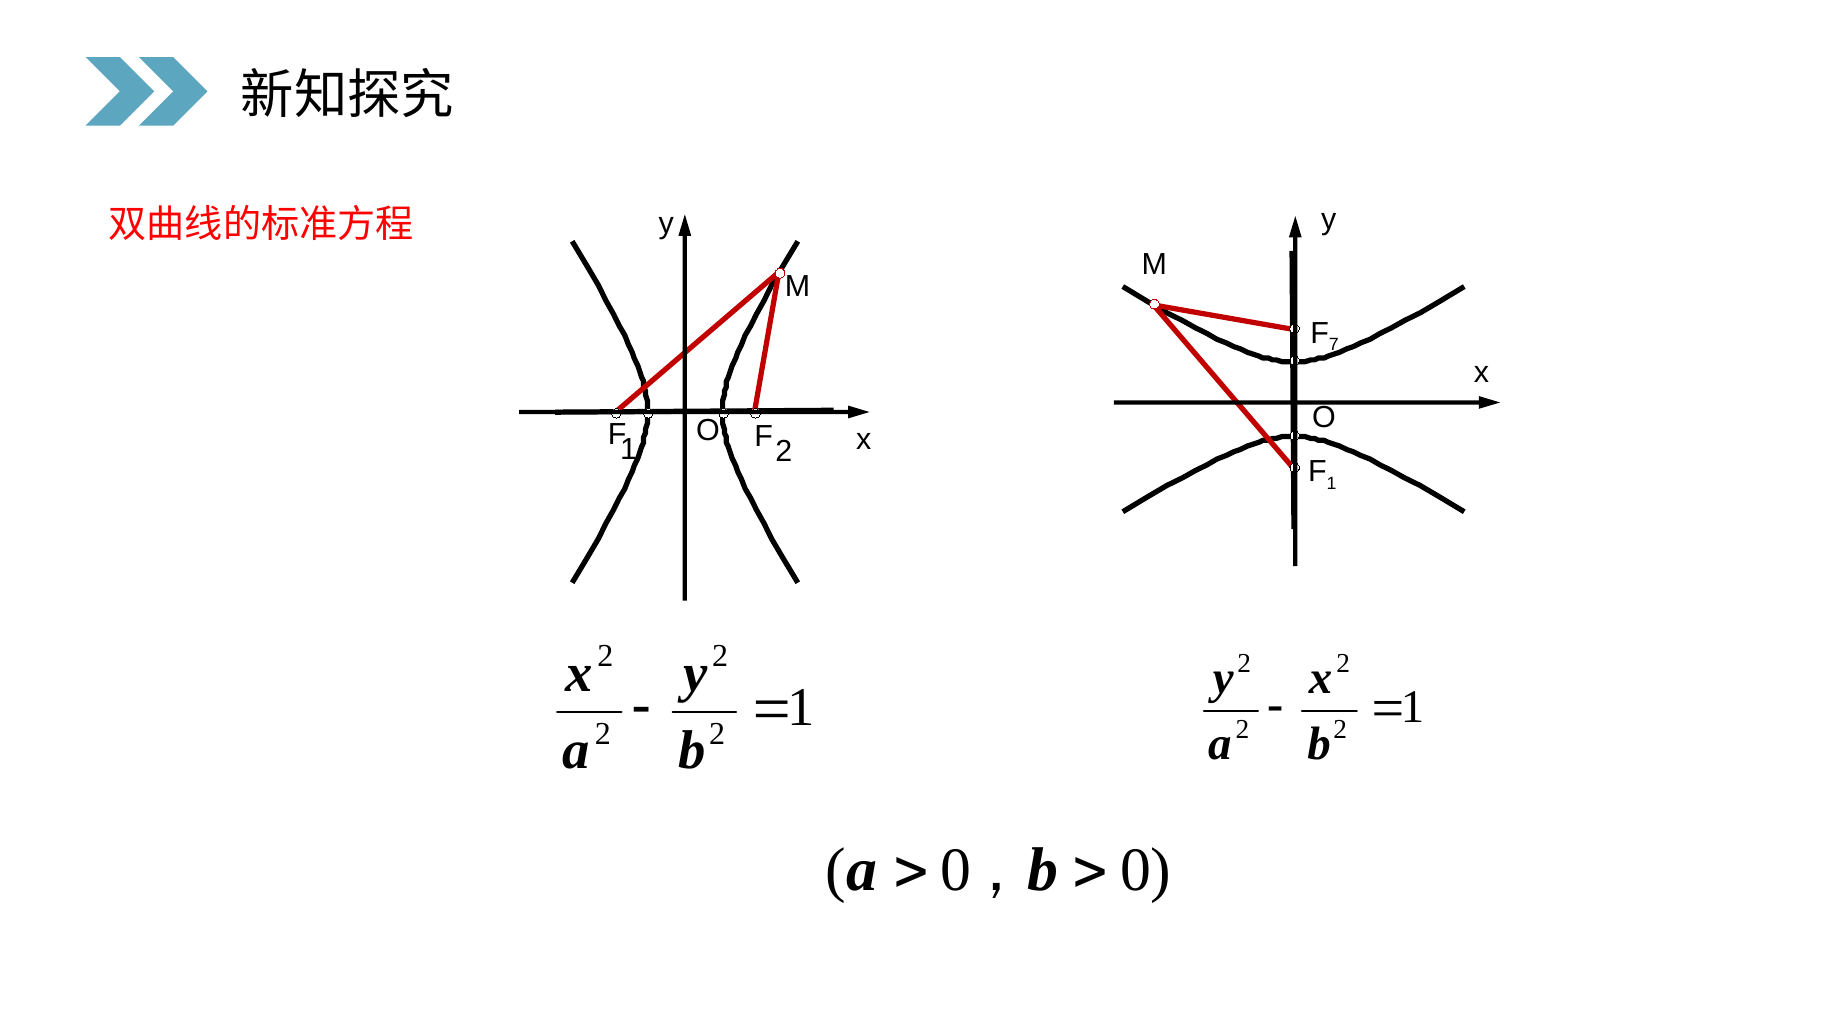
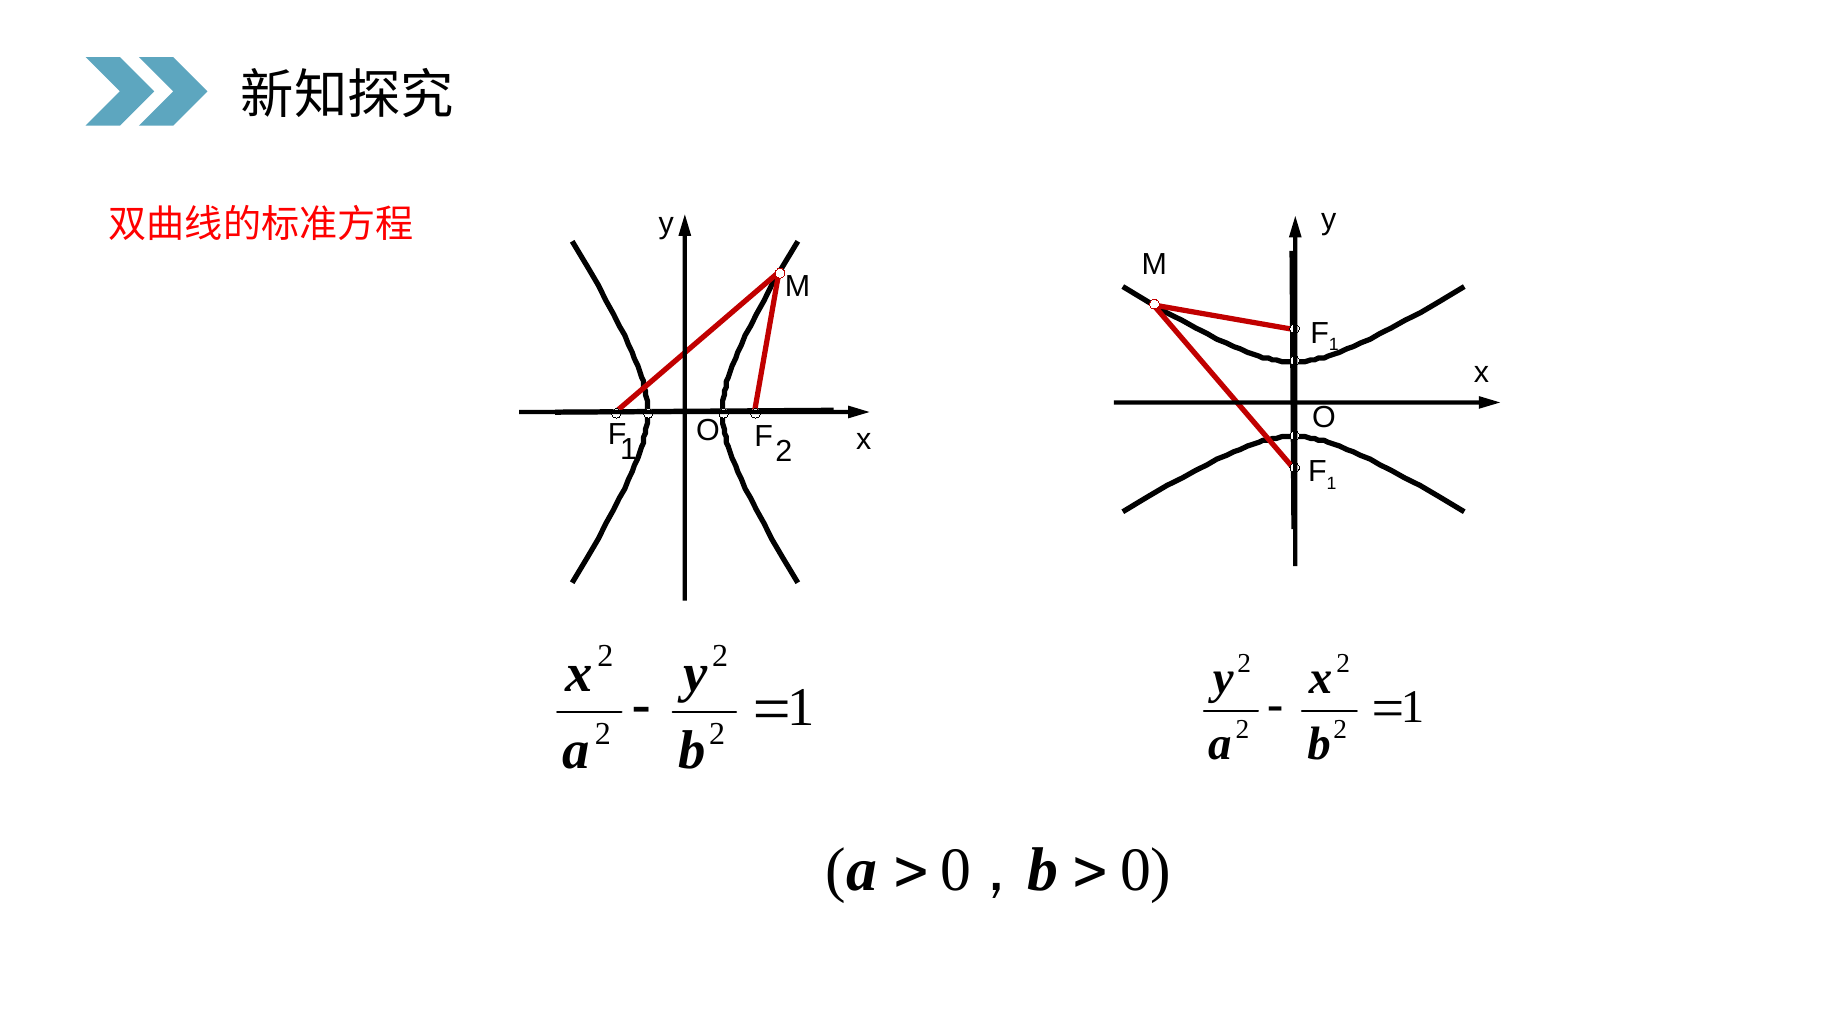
7: 7 -> 1 (1334, 345)
